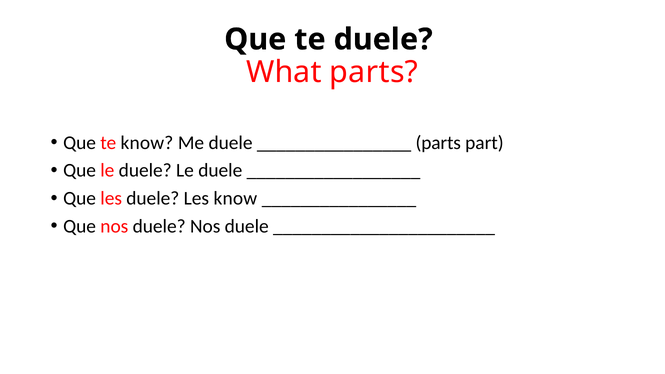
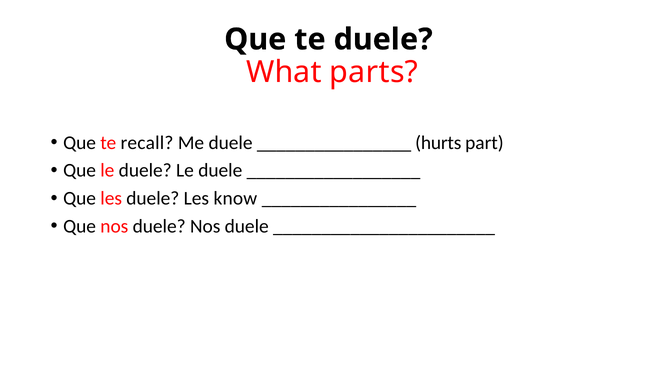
te know: know -> recall (147, 143)
parts: parts -> hurts (438, 143)
